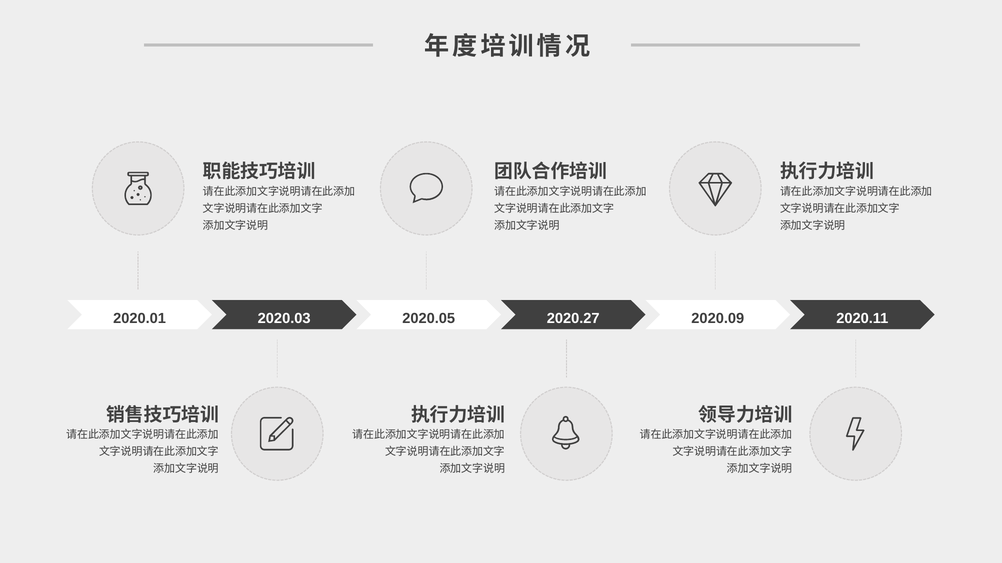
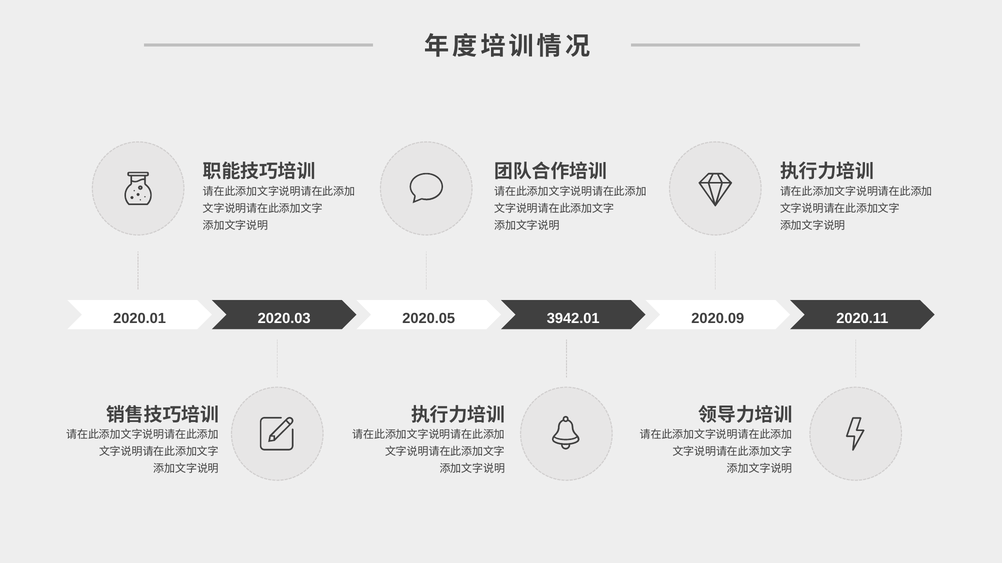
2020.27: 2020.27 -> 3942.01 (573, 319)
